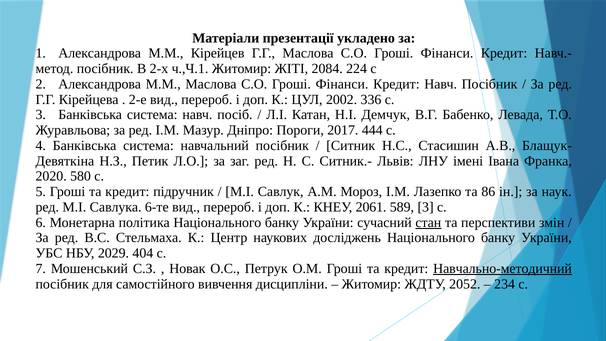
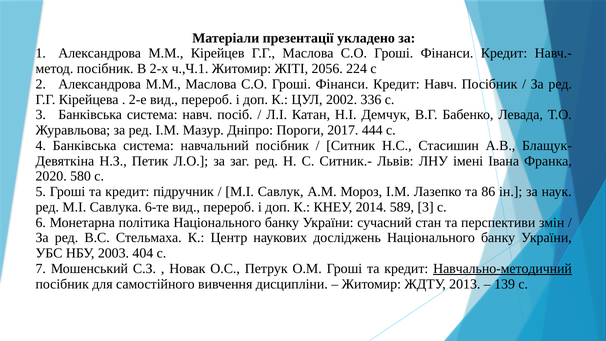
2084: 2084 -> 2056 (327, 69)
2061: 2061 -> 2014 (371, 207)
стан underline: present -> none (428, 222)
2029: 2029 -> 2003 (113, 253)
2052: 2052 -> 2013 (465, 284)
234: 234 -> 139 (505, 284)
